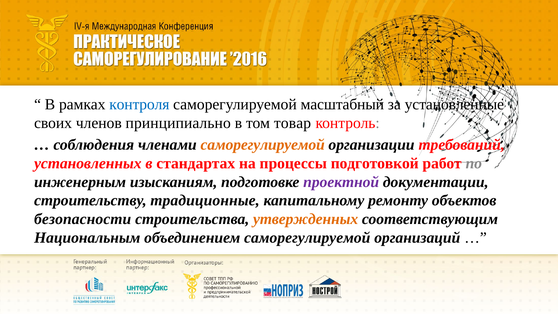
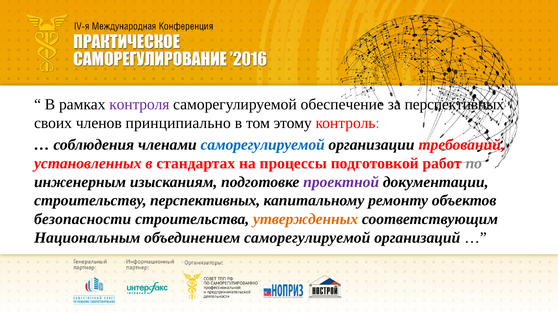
контроля colour: blue -> purple (139, 104)
масштабный: масштабный -> обеспечение (342, 104)
за установленные: установленные -> перспективных (454, 104)
товар: товар -> этому (293, 123)
саморегулируемой colour: orange -> blue (263, 145)
строительству традиционные: традиционные -> перспективных (205, 200)
